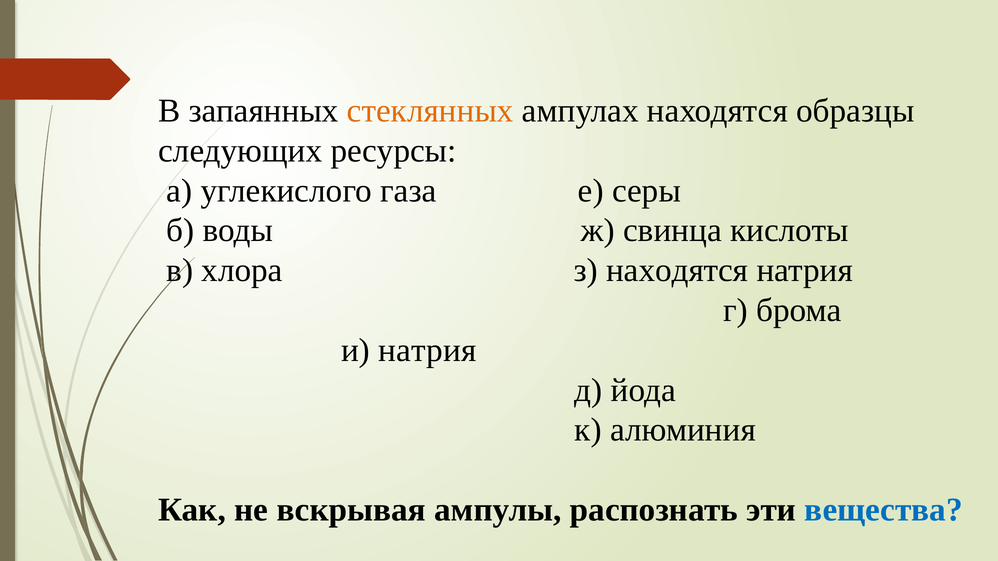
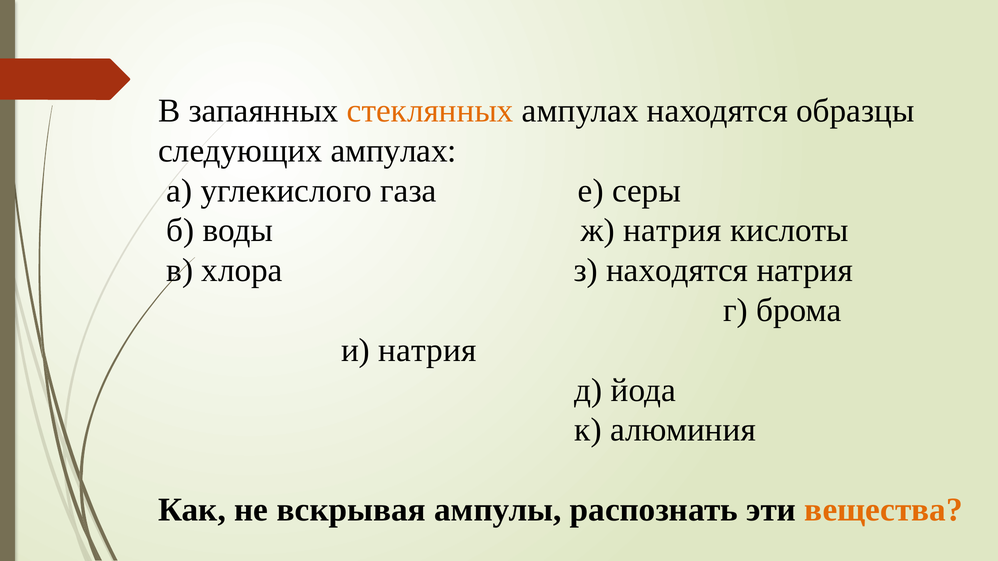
следующих ресурсы: ресурсы -> ампулах (394, 151)
ж свинца: свинца -> натрия (672, 231)
вещества colour: blue -> orange (884, 510)
